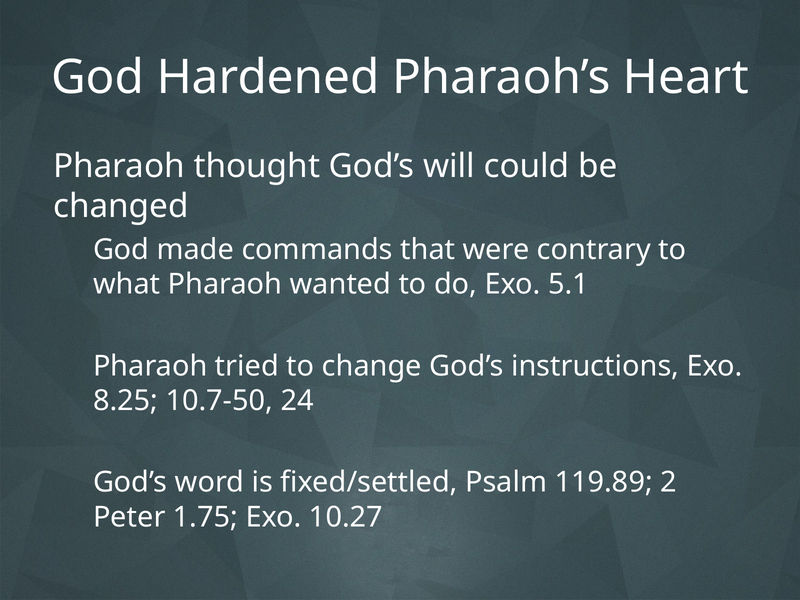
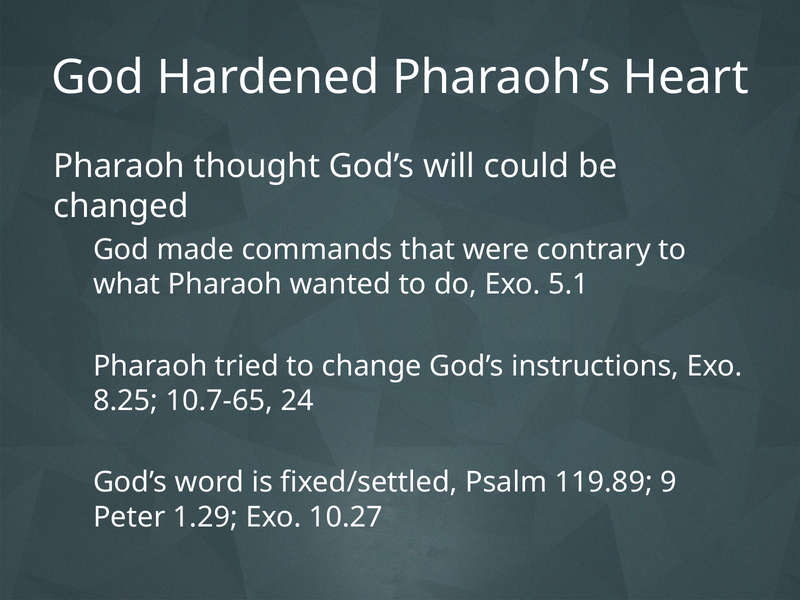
10.7-50: 10.7-50 -> 10.7-65 (219, 401)
2: 2 -> 9 (668, 482)
1.75: 1.75 -> 1.29 (205, 517)
